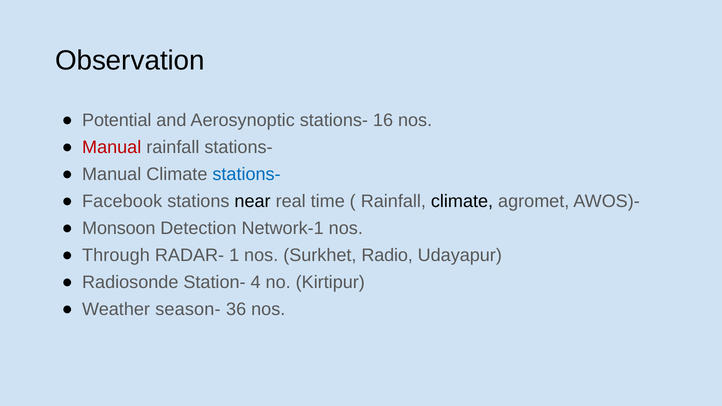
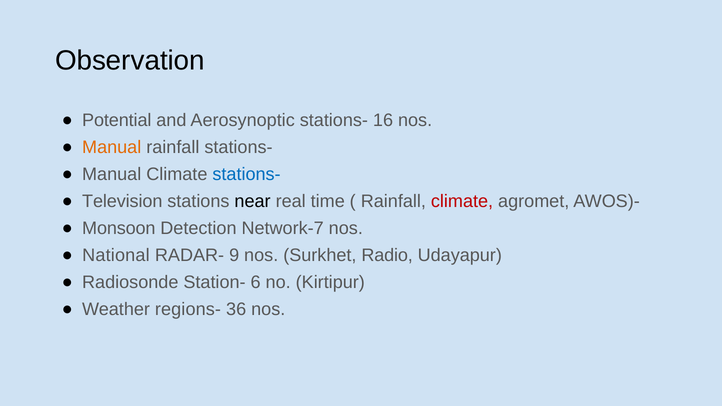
Manual colour: red -> orange (112, 147)
Facebook: Facebook -> Television (122, 201)
climate colour: black -> red (462, 201)
Network-1: Network-1 -> Network-7 (283, 229)
Through: Through -> National (116, 256)
1: 1 -> 9 (234, 256)
4: 4 -> 6 (256, 283)
season-: season- -> regions- (188, 310)
